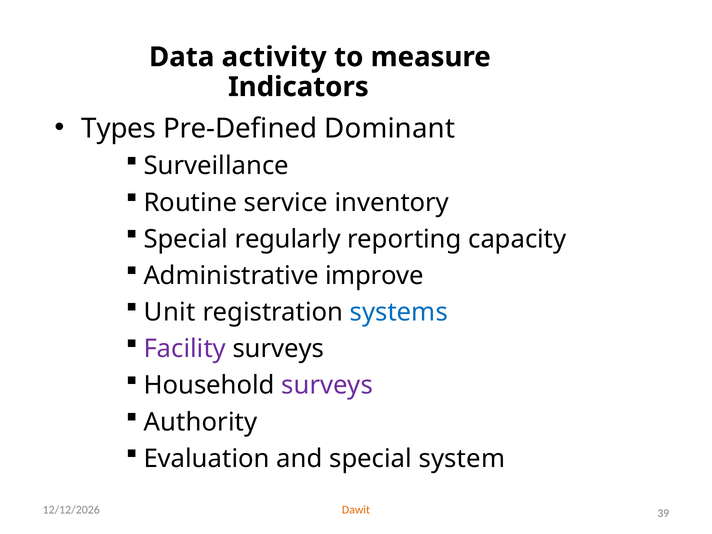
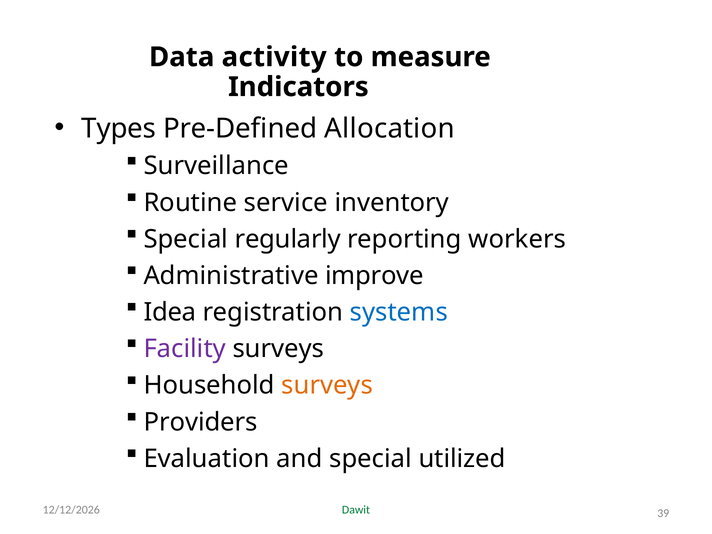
Dominant: Dominant -> Allocation (390, 128)
capacity: capacity -> workers (517, 239)
Unit: Unit -> Idea (170, 312)
surveys colour: purple -> orange (327, 385)
Authority: Authority -> Providers (201, 422)
system: system -> utilized (462, 459)
Dawit colour: orange -> green (356, 510)
